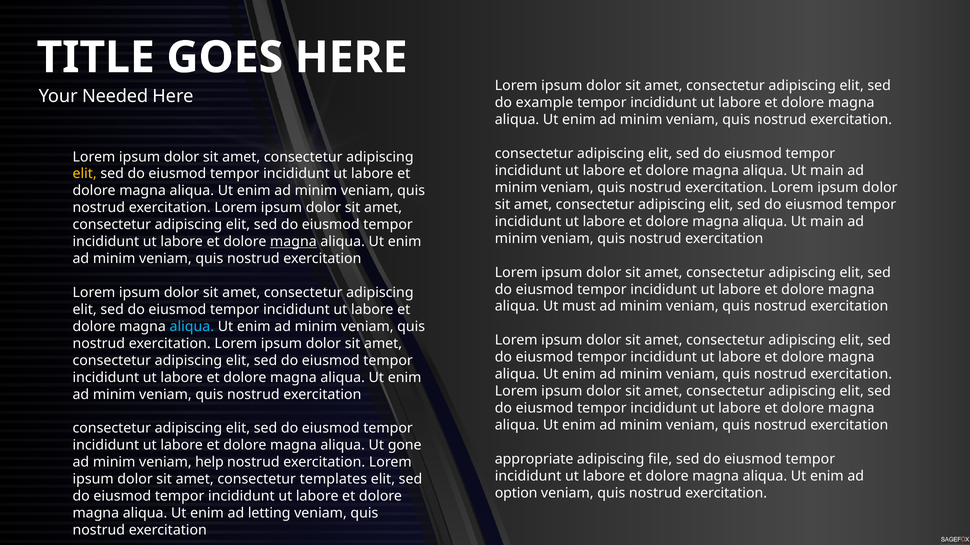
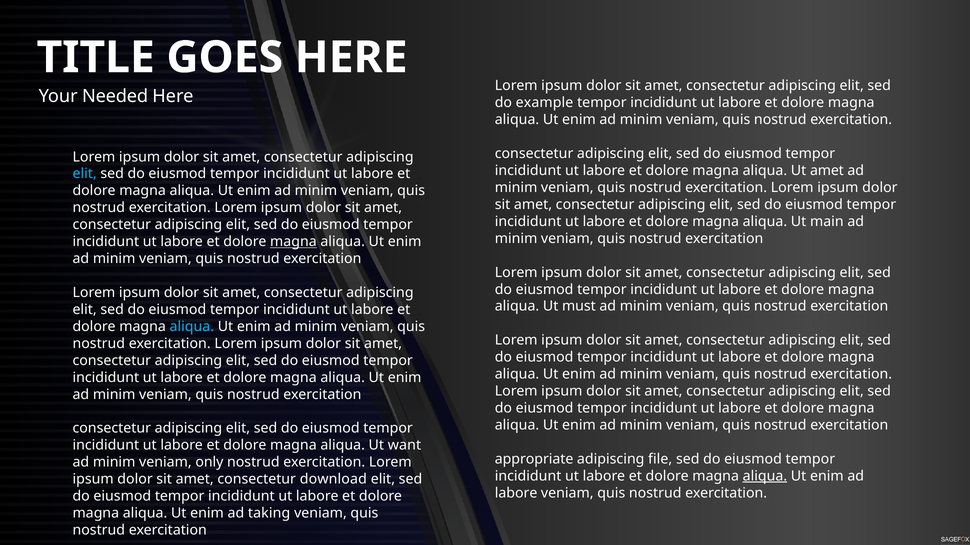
main: main -> amet (827, 171)
elit colour: yellow -> light blue (85, 174)
gone: gone -> want (405, 446)
help: help -> only (209, 463)
aliqua underline: none -> present (765, 477)
templates: templates -> download (333, 480)
option: option -> labore (516, 493)
letting: letting -> taking (269, 514)
